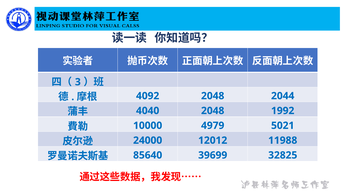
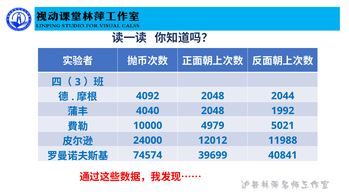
85640: 85640 -> 74574 (148, 155)
32825: 32825 -> 40841 (283, 155)
